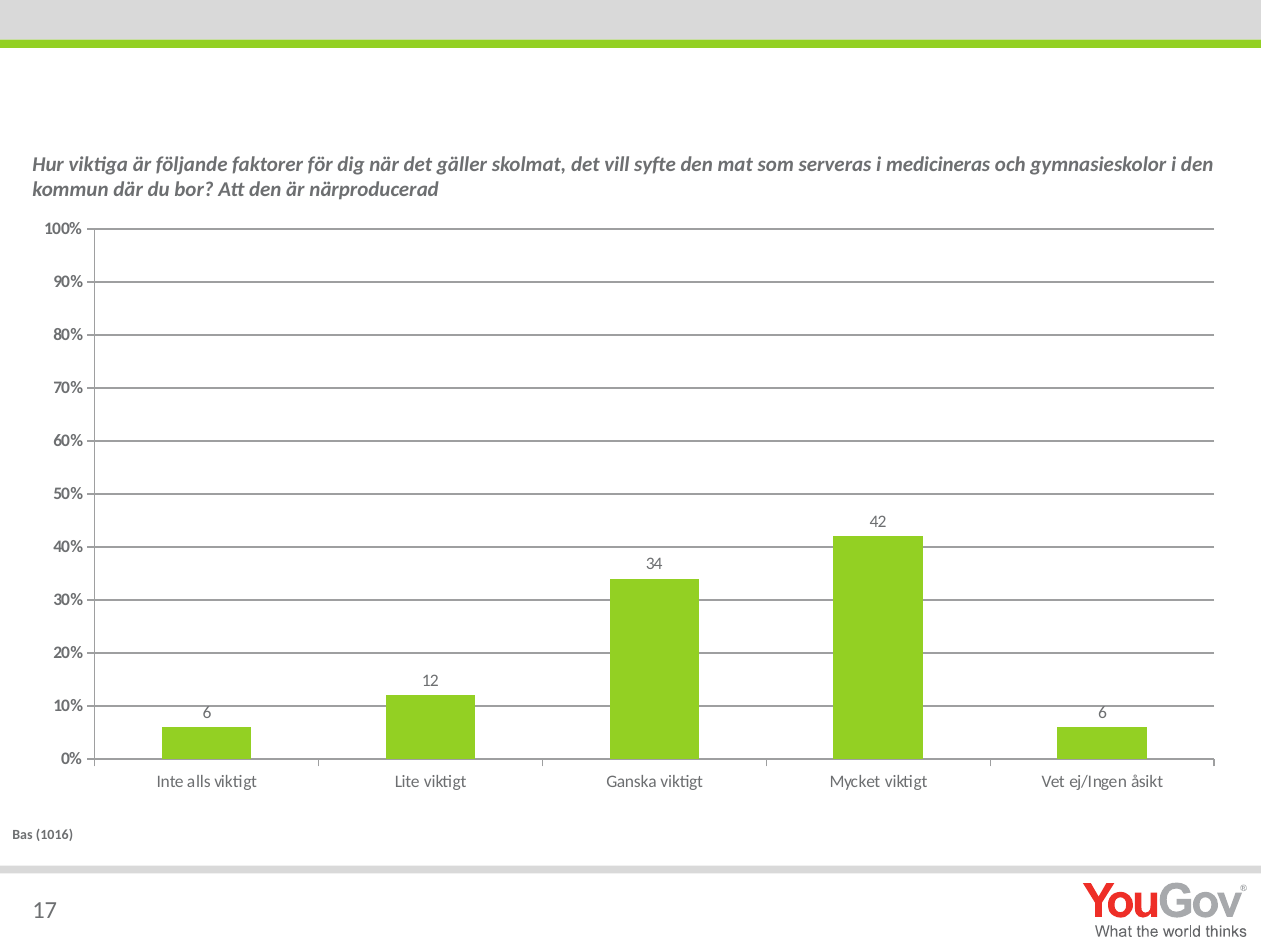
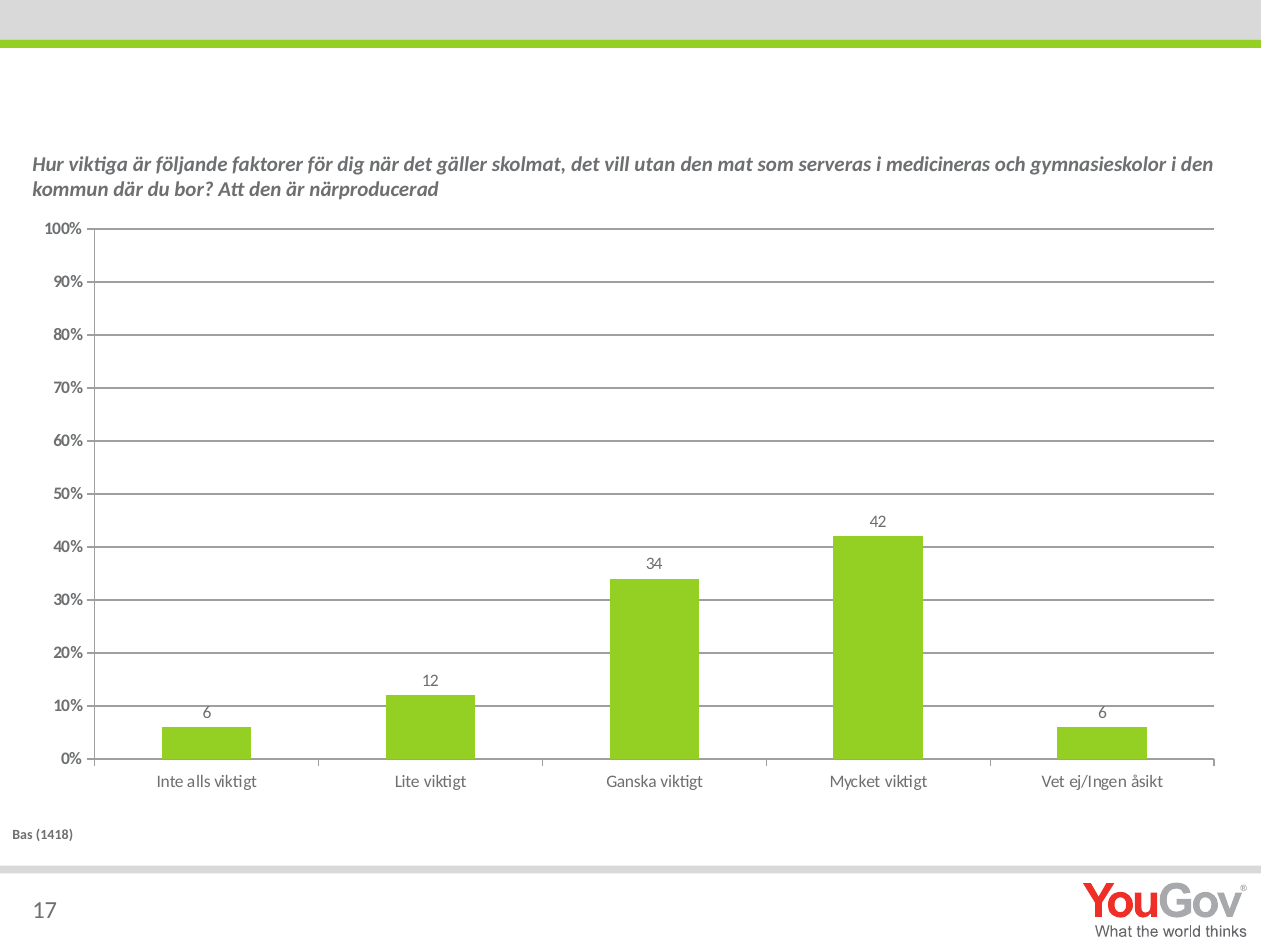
syfte: syfte -> utan (655, 164)
1016: 1016 -> 1418 (55, 835)
